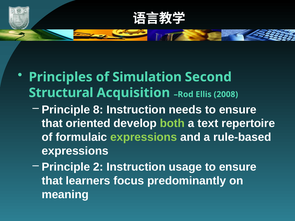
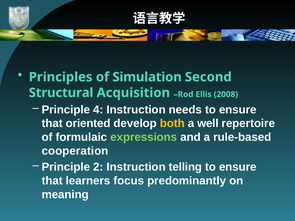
8: 8 -> 4 (98, 110)
both colour: light green -> yellow (172, 124)
text: text -> well (208, 124)
expressions: expressions -> cooperation (75, 151)
usage: usage -> telling (185, 167)
